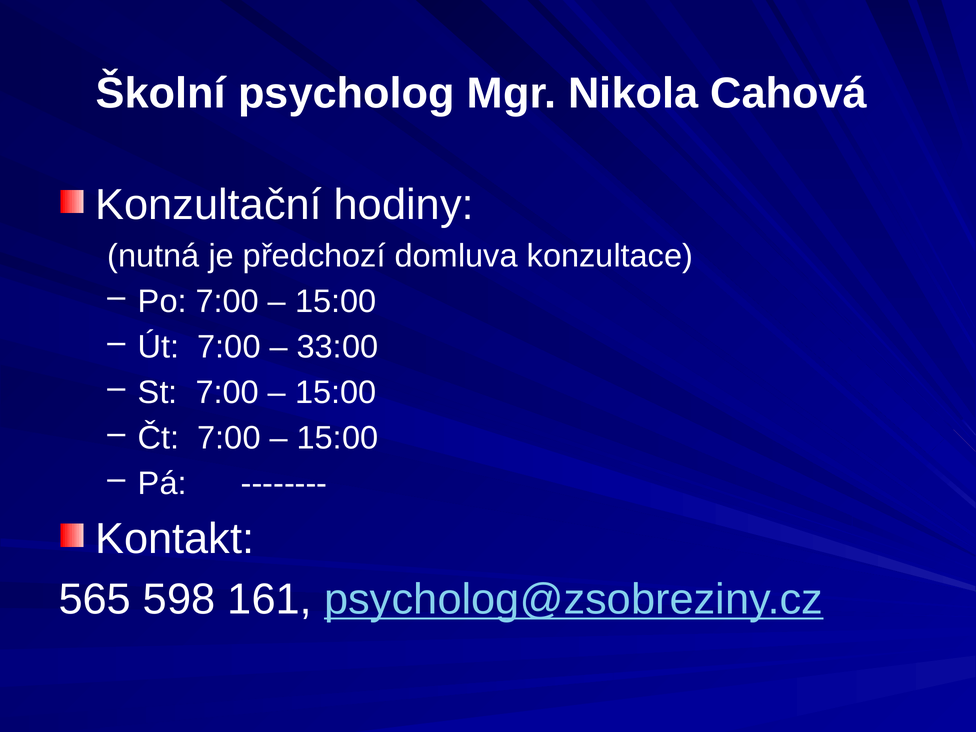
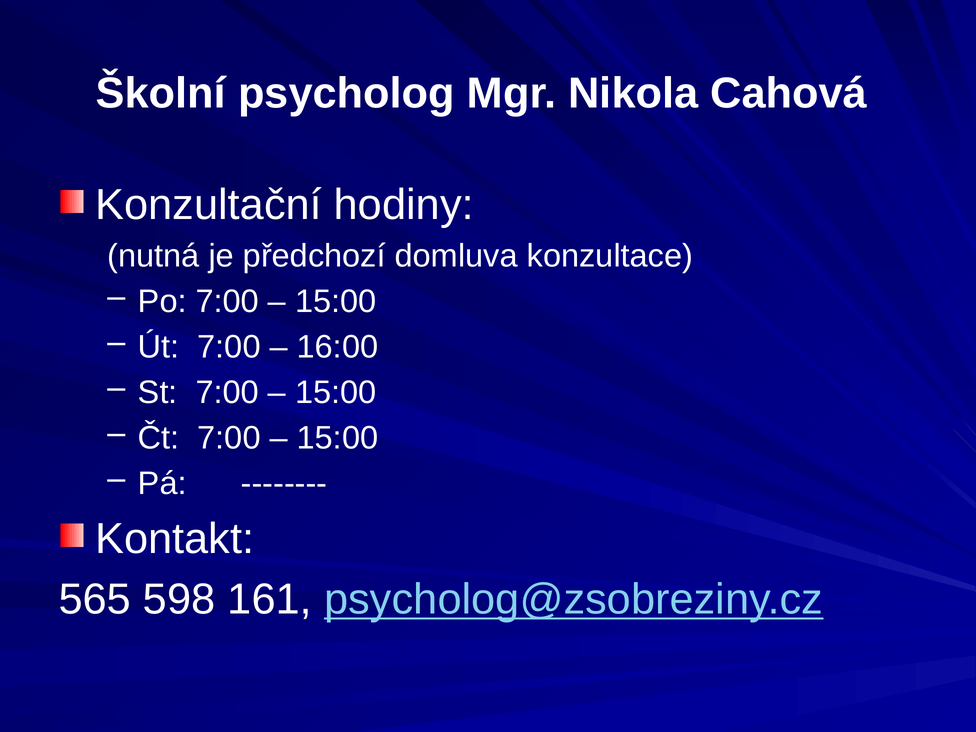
33:00: 33:00 -> 16:00 (338, 347)
